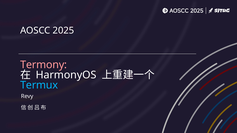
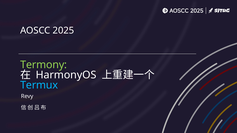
Termony colour: pink -> light green (44, 65)
